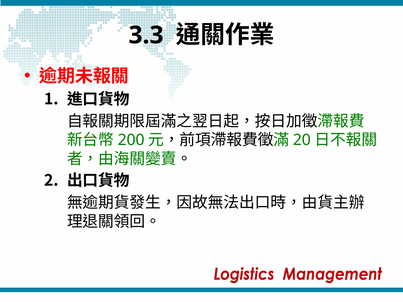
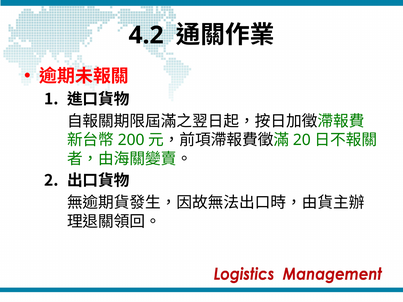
3.3: 3.3 -> 4.2 (146, 35)
